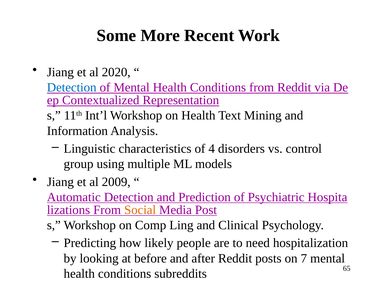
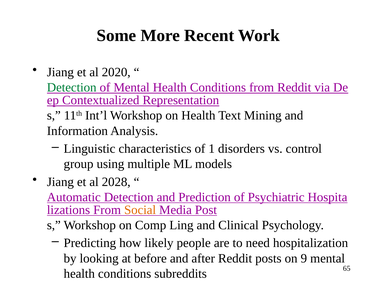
Detection colour: blue -> green (72, 87)
4: 4 -> 1 (212, 149)
2009: 2009 -> 2028 (116, 182)
7: 7 -> 9 (304, 259)
